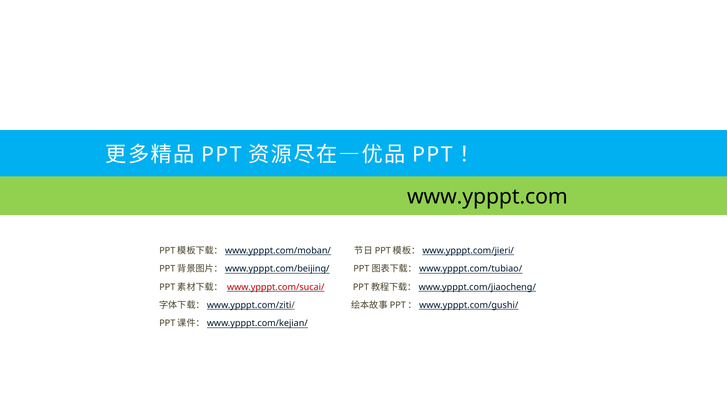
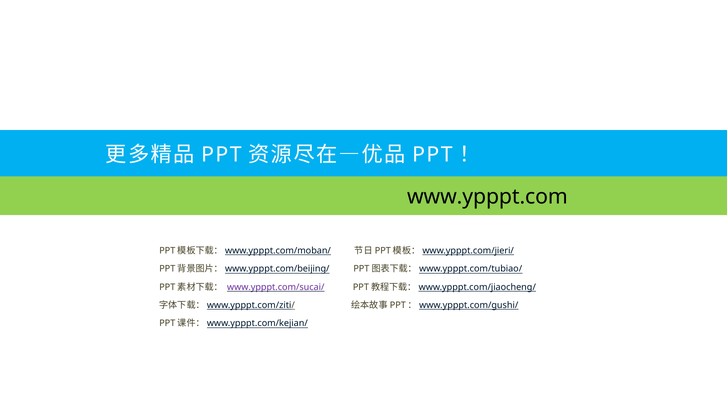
www.ypppt.com/sucai/ colour: red -> purple (276, 287)
